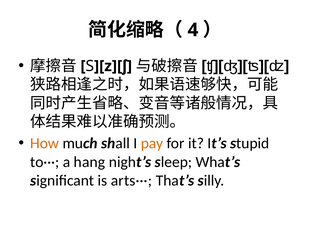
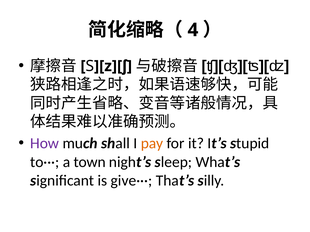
How colour: orange -> purple (45, 144)
hang: hang -> town (90, 162)
arts···: arts··· -> give··· (131, 181)
